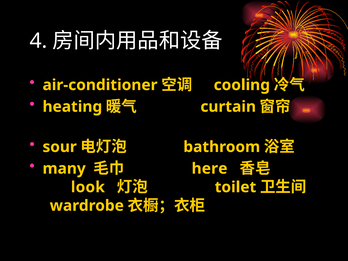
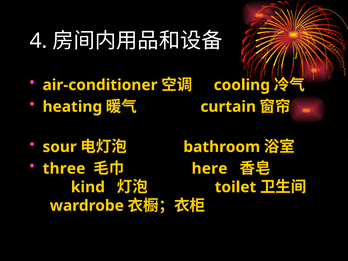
many: many -> three (64, 169)
look: look -> kind (88, 187)
